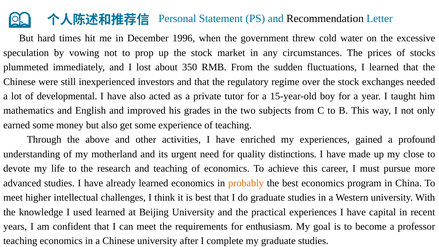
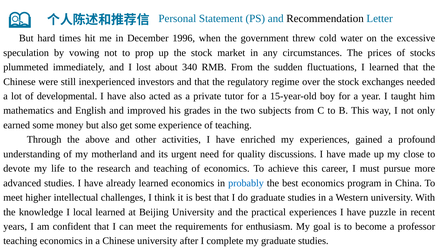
350: 350 -> 340 (190, 67)
distinctions: distinctions -> discussions (293, 154)
probably colour: orange -> blue (246, 183)
used: used -> local (83, 212)
capital: capital -> puzzle (383, 212)
